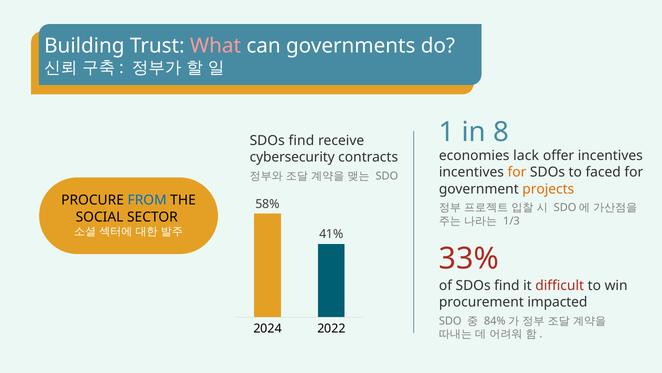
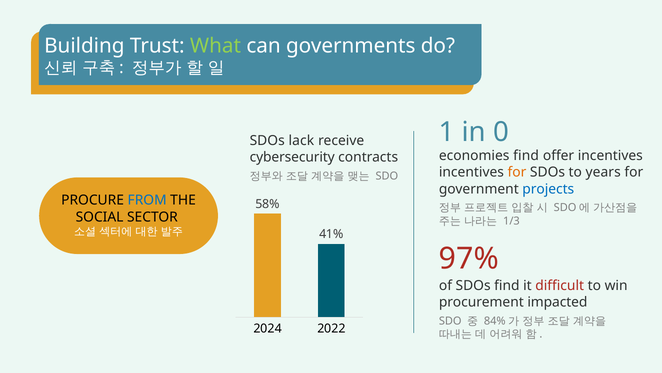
What colour: pink -> light green (215, 46)
8: 8 -> 0 (501, 132)
find: find -> lack (301, 140)
economies lack: lack -> find (526, 156)
faced: faced -> years (603, 172)
projects colour: orange -> blue (548, 189)
33%: 33% -> 97% (469, 258)
